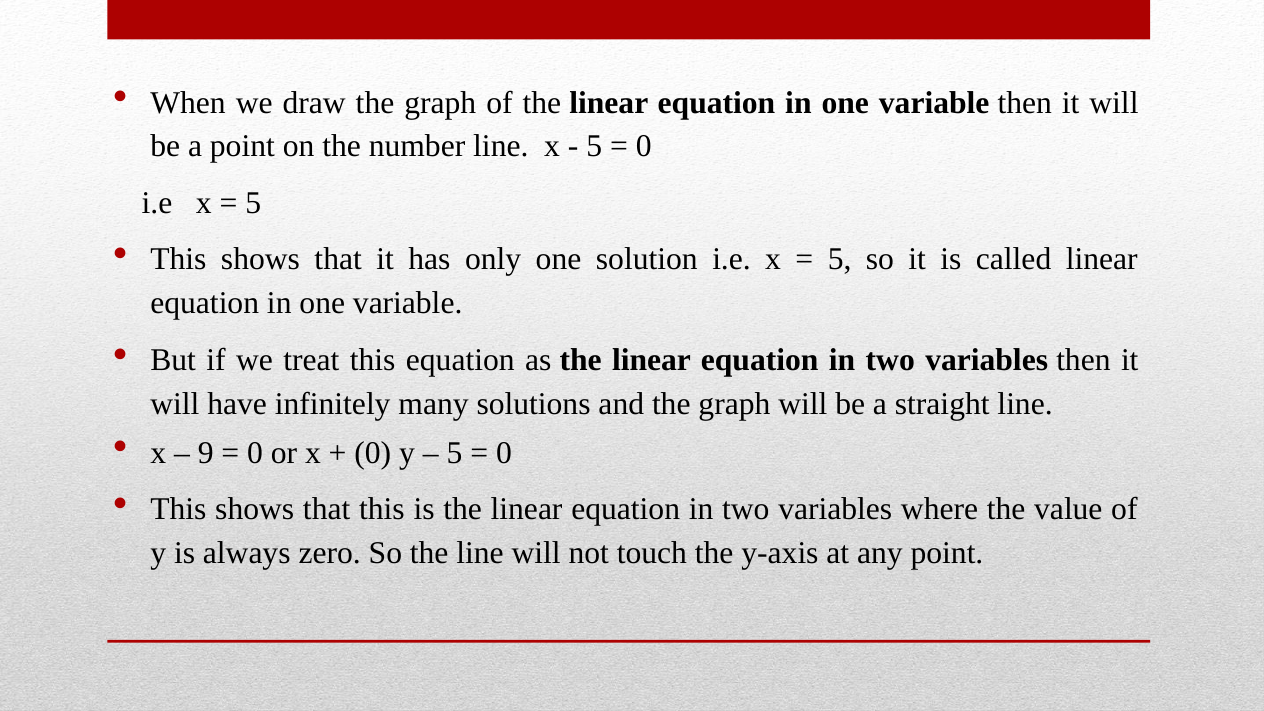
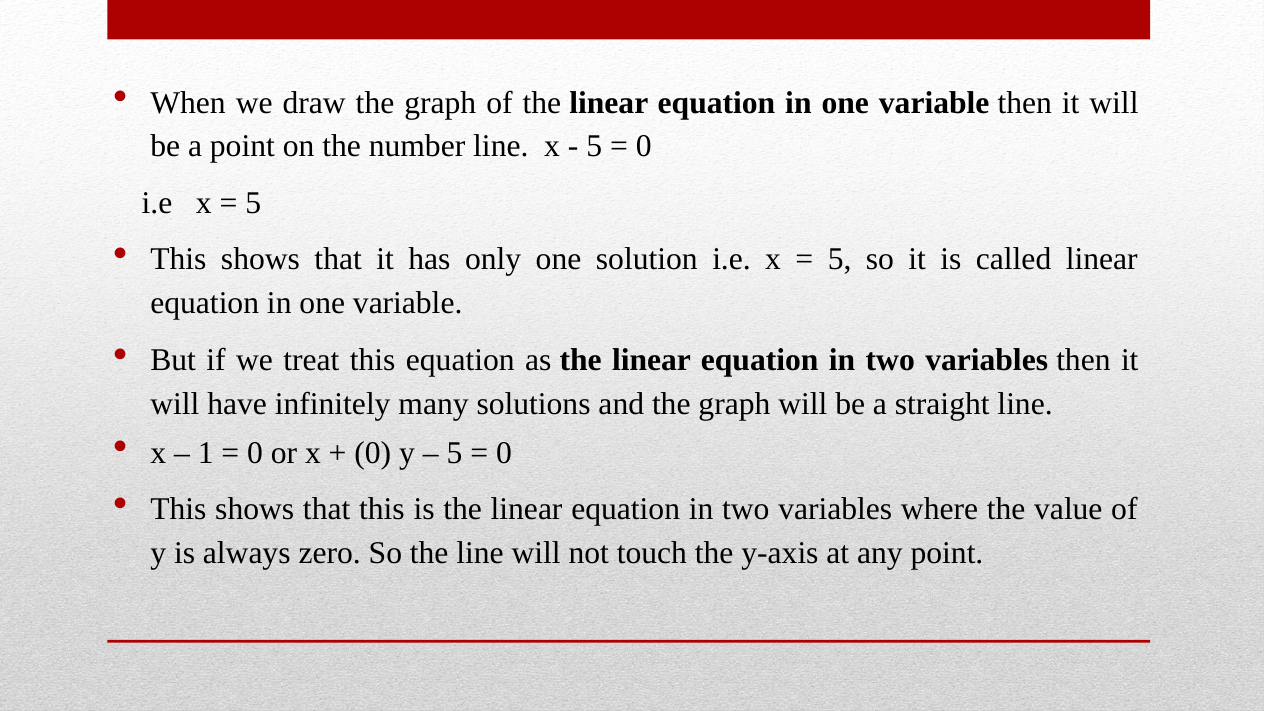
9: 9 -> 1 (206, 453)
